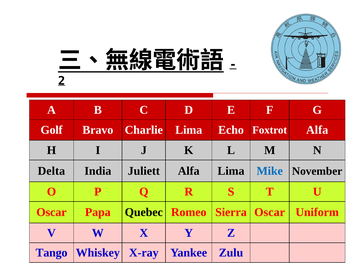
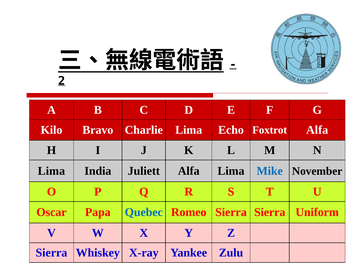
Golf: Golf -> Kilo (51, 130)
Delta: Delta -> Lima (51, 171)
Quebec colour: black -> blue (144, 212)
Sierra Oscar: Oscar -> Sierra (270, 212)
Tango: Tango -> Sierra (51, 252)
